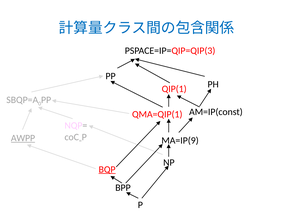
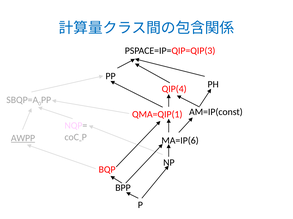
QIP(1: QIP(1 -> QIP(4 (174, 89)
MA=IP(9: MA=IP(9 -> MA=IP(6 (180, 141)
BQP underline: present -> none (107, 170)
